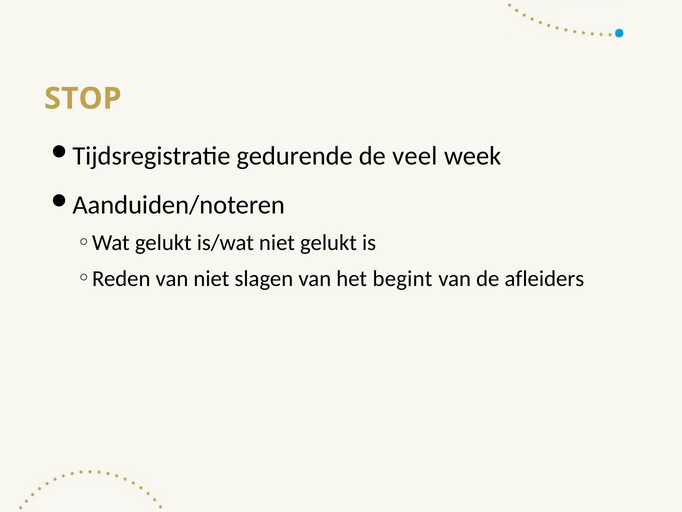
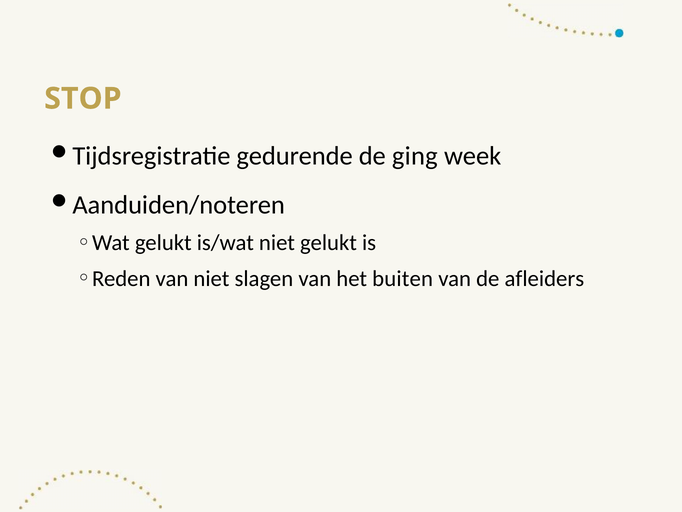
veel: veel -> ging (415, 156)
begint: begint -> buiten (403, 278)
